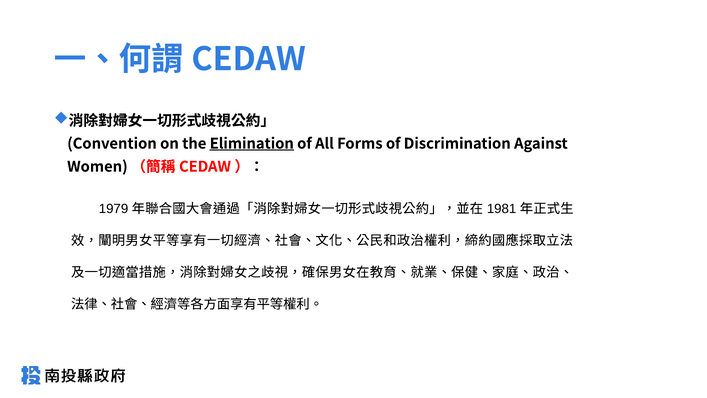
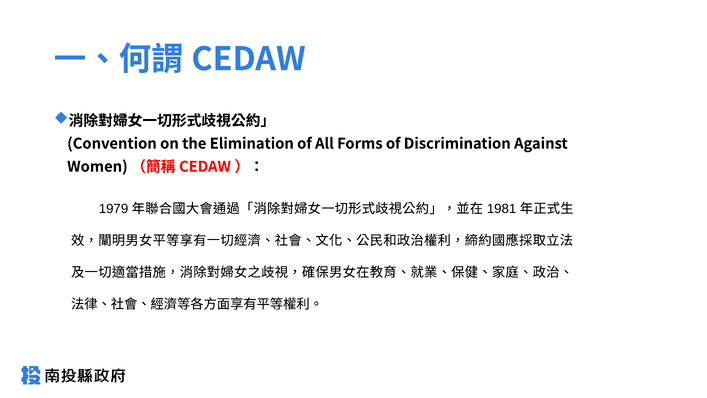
Elimination underline: present -> none (252, 144)
